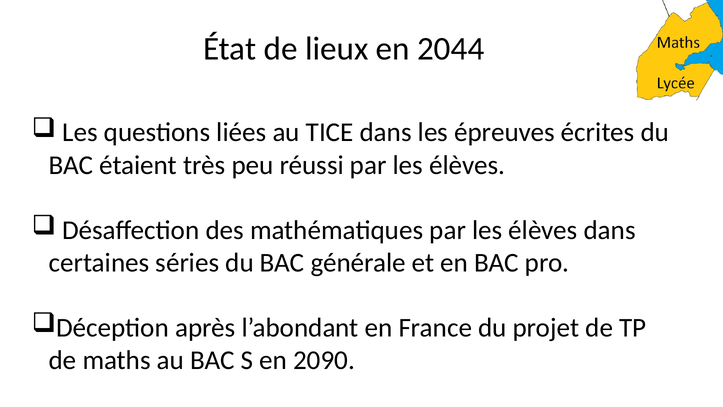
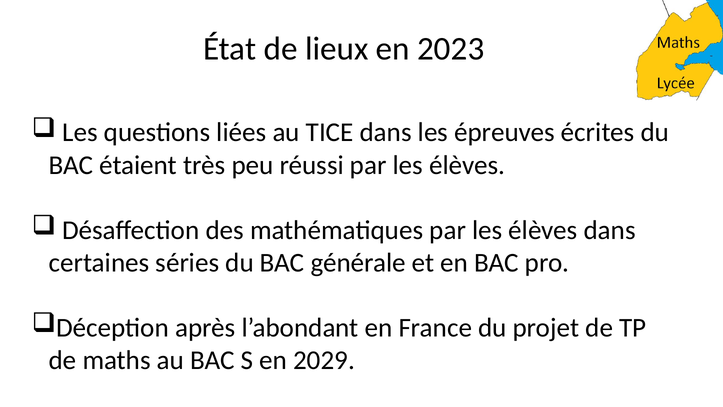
2044: 2044 -> 2023 (451, 49)
2090: 2090 -> 2029 (324, 360)
